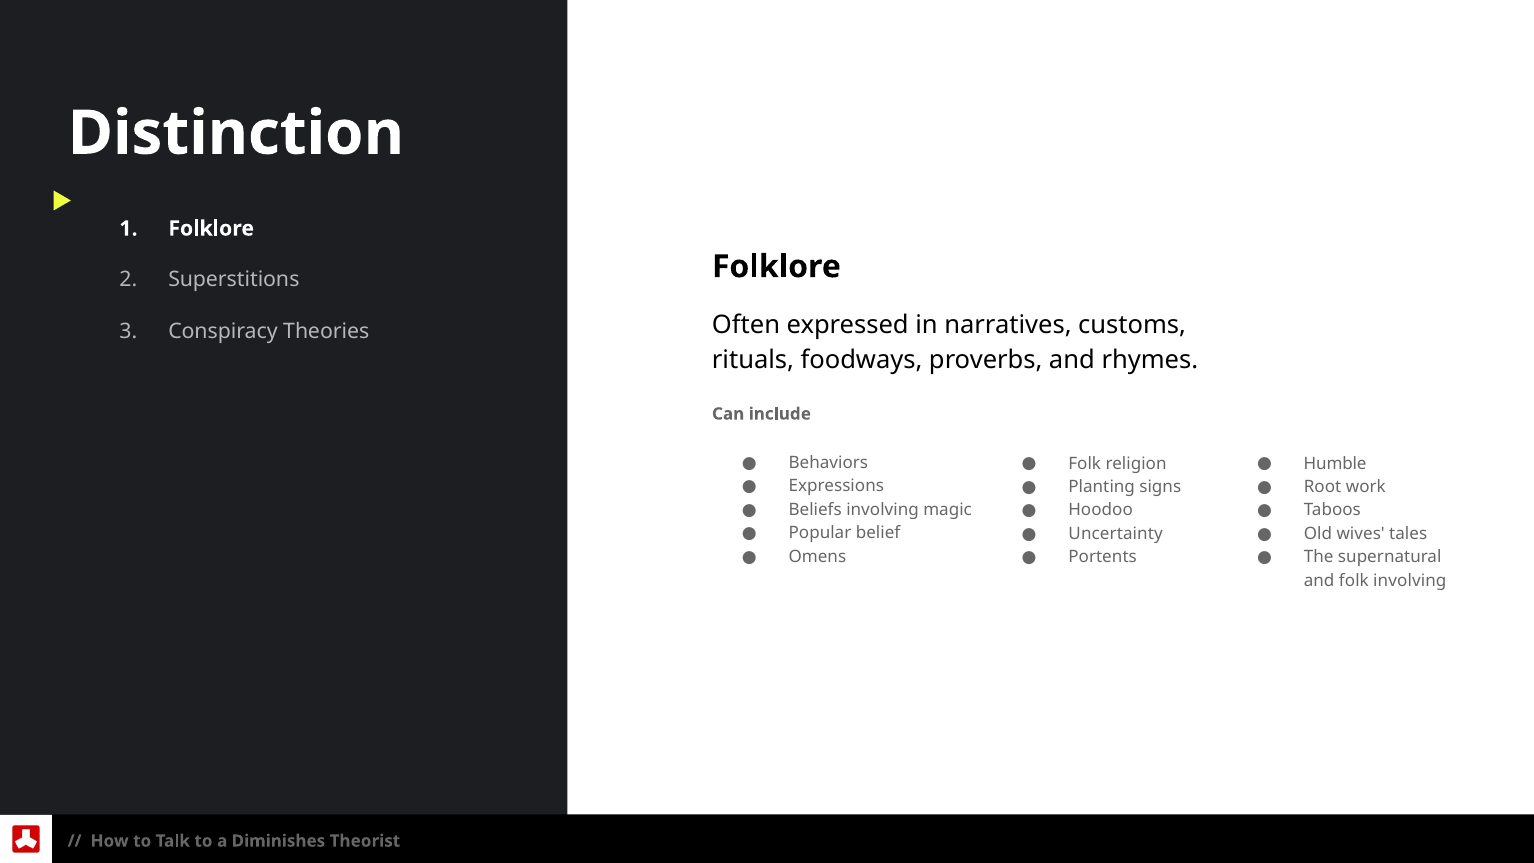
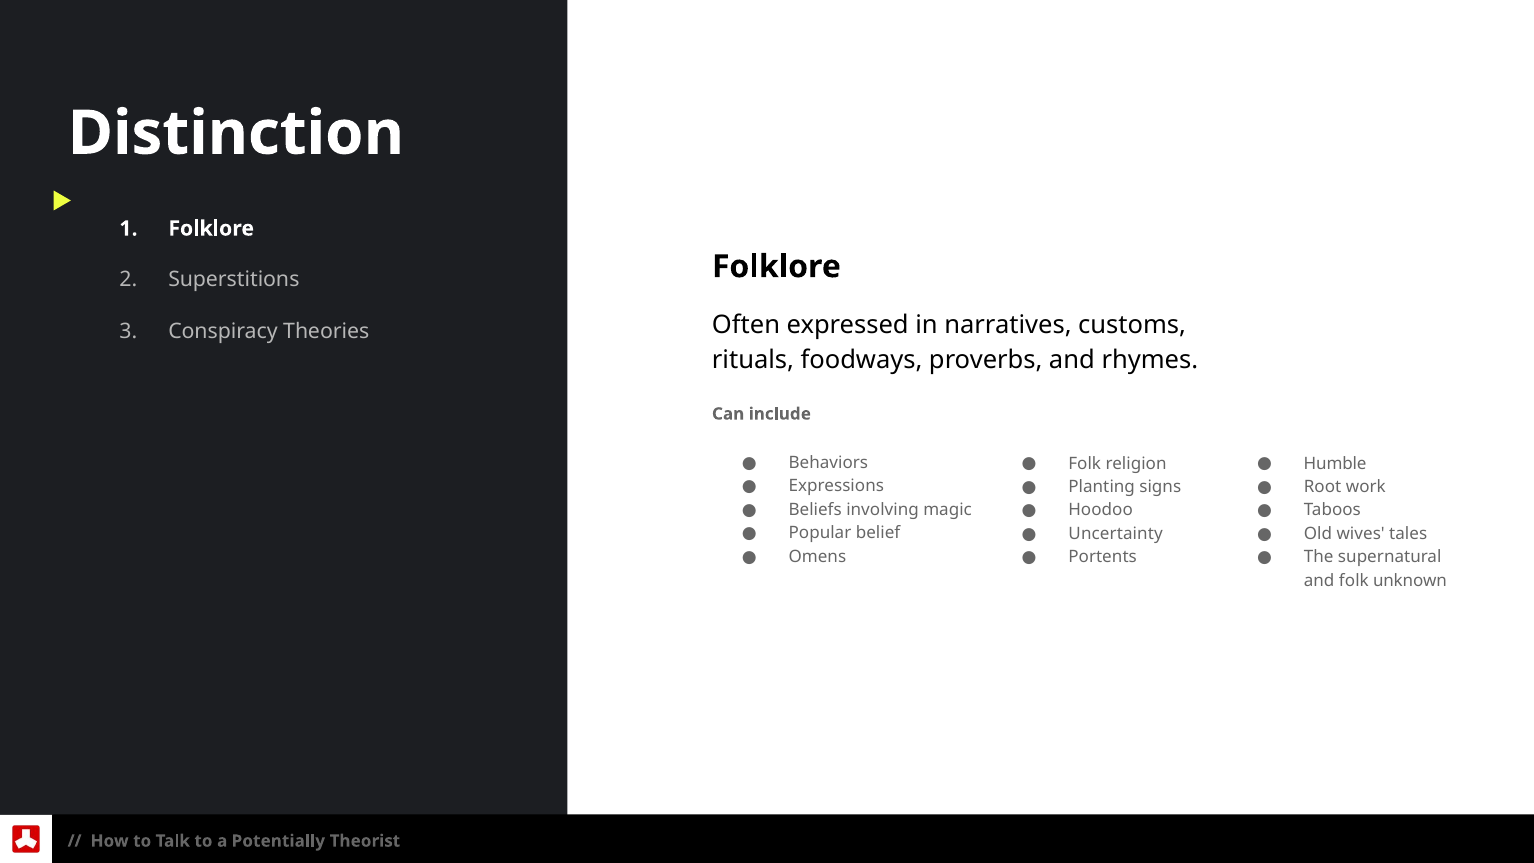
folk involving: involving -> unknown (1410, 581)
Diminishes: Diminishes -> Potentially (278, 841)
